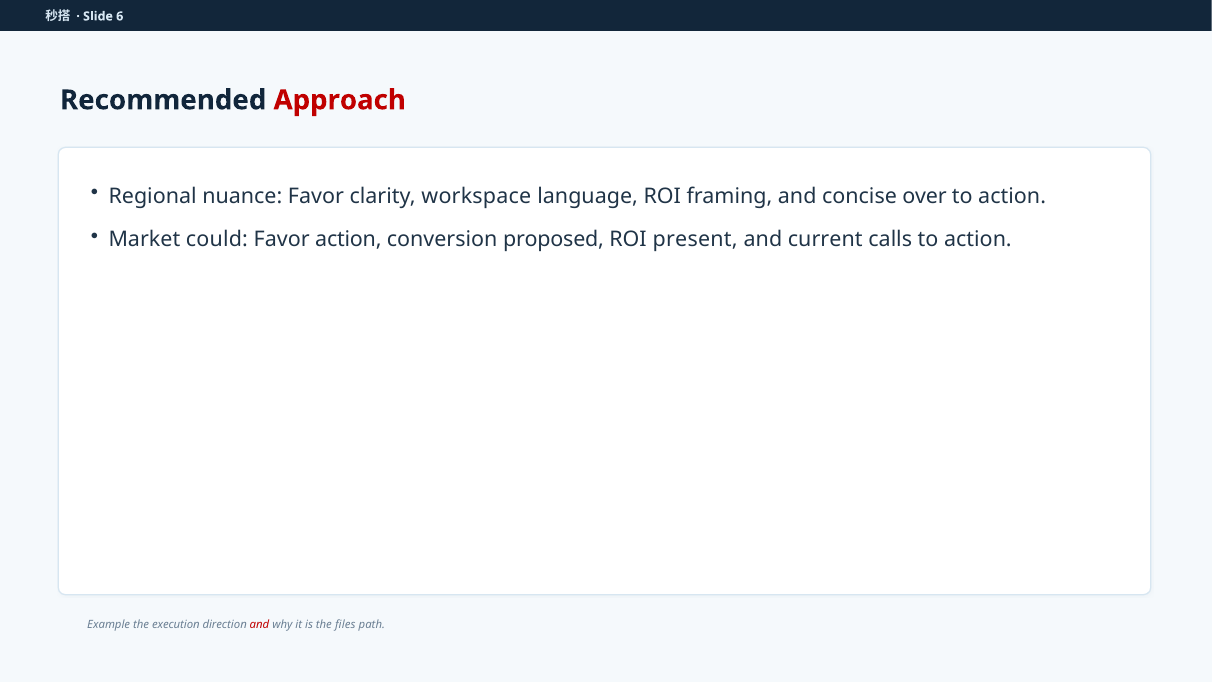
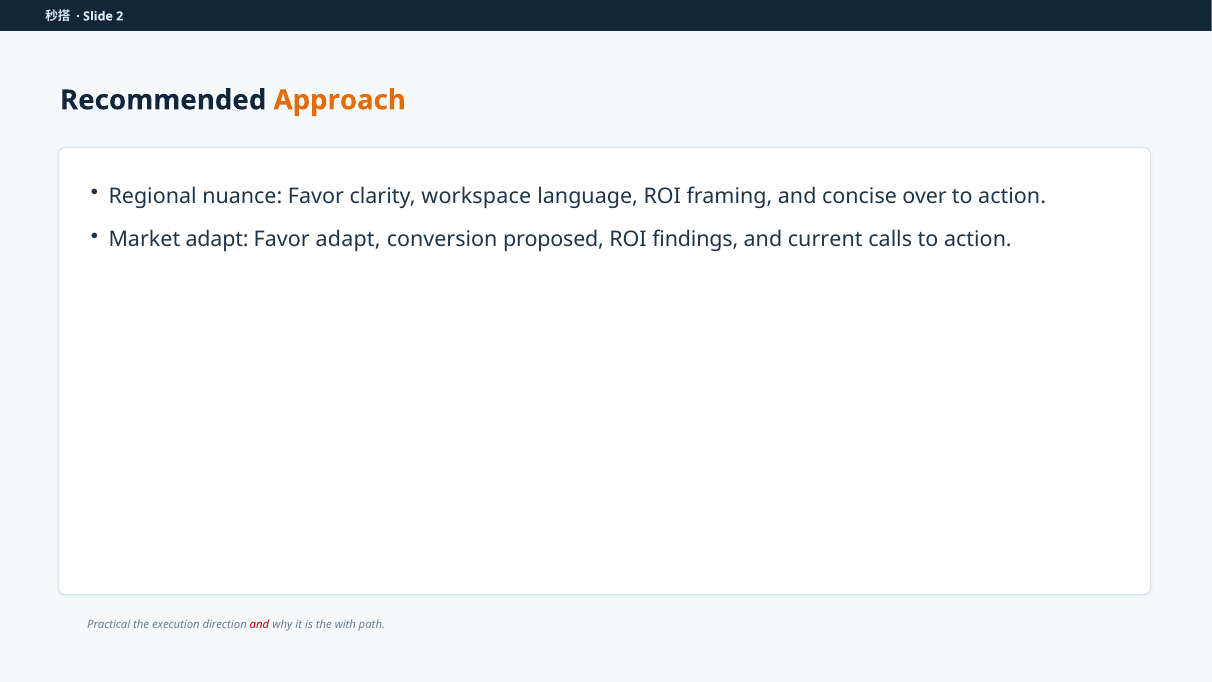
6: 6 -> 2 (120, 16)
Approach colour: red -> orange (340, 100)
Market could: could -> adapt (217, 240)
Favor action: action -> adapt (348, 240)
present: present -> findings (695, 240)
Example: Example -> Practical (109, 624)
files: files -> with (345, 624)
